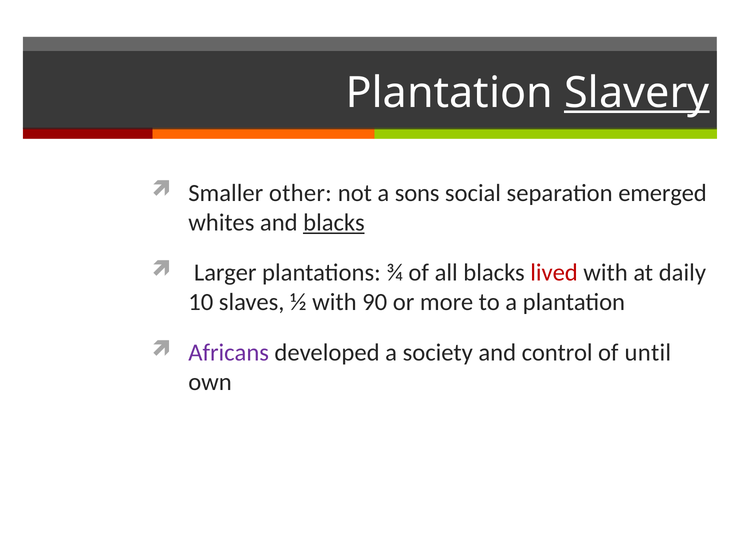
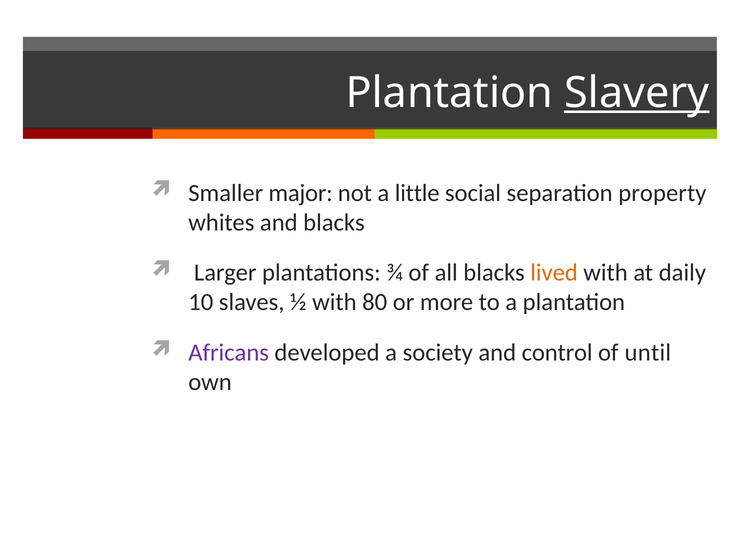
other: other -> major (301, 193)
sons: sons -> little (417, 193)
emerged: emerged -> property (662, 193)
blacks underline: present -> none (334, 223)
lived colour: red -> orange (554, 273)
90: 90 -> 80 (375, 302)
